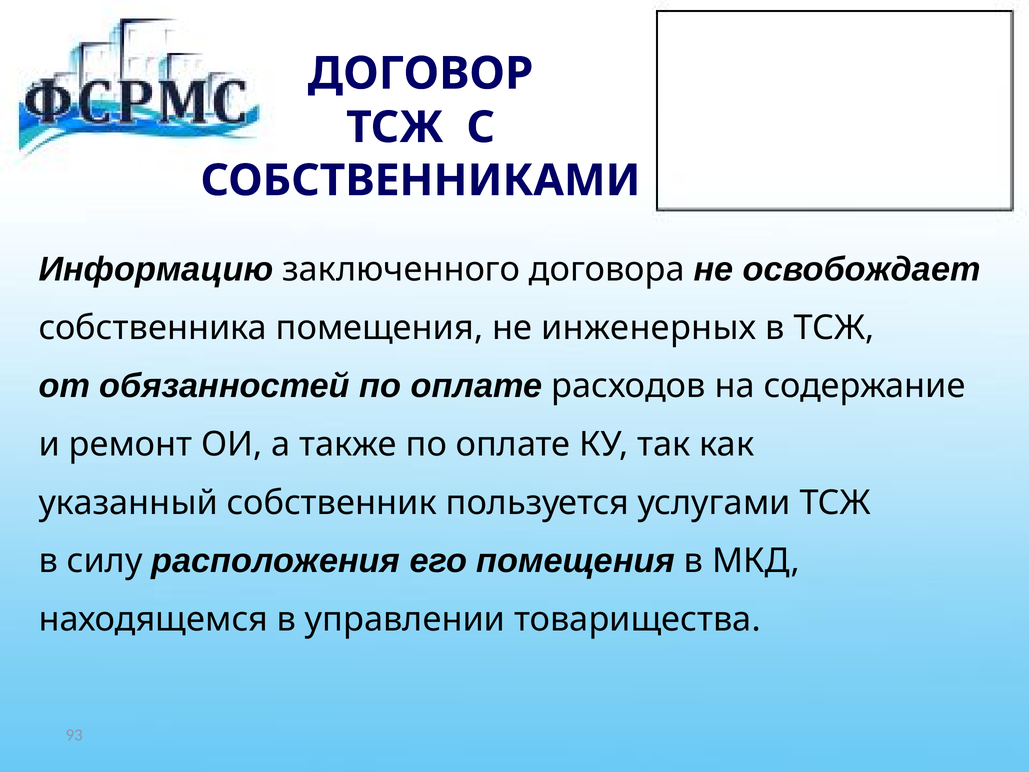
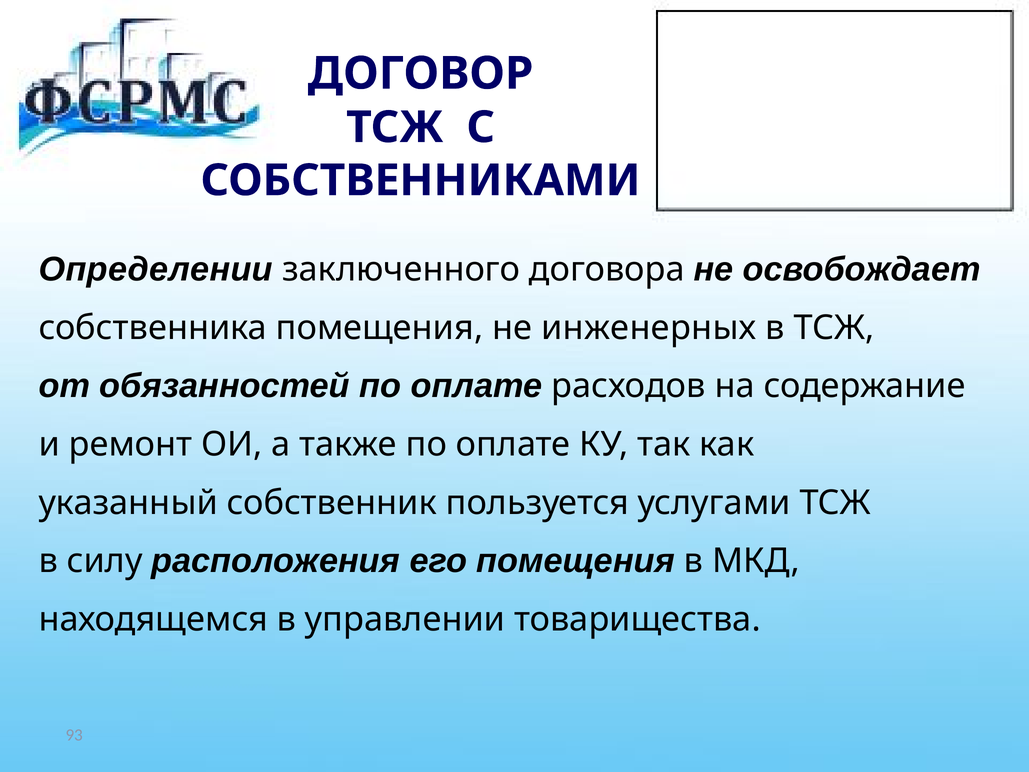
Информацию: Информацию -> Определении (156, 269)
